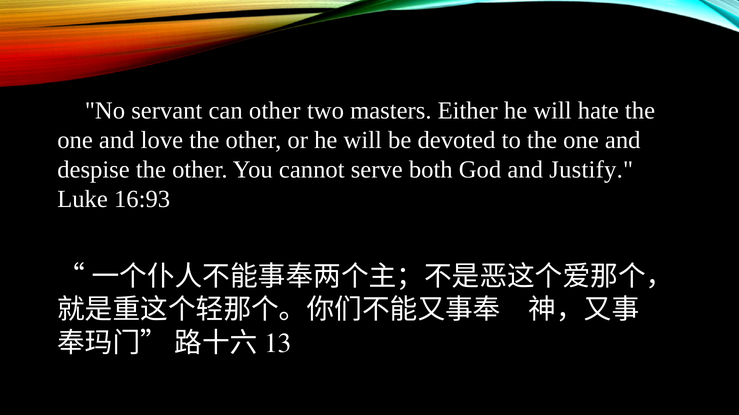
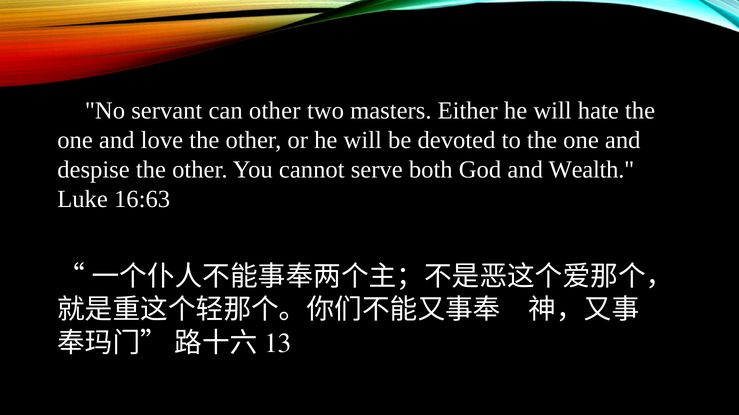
Justify: Justify -> Wealth (591, 170)
16:93: 16:93 -> 16:63 (142, 199)
